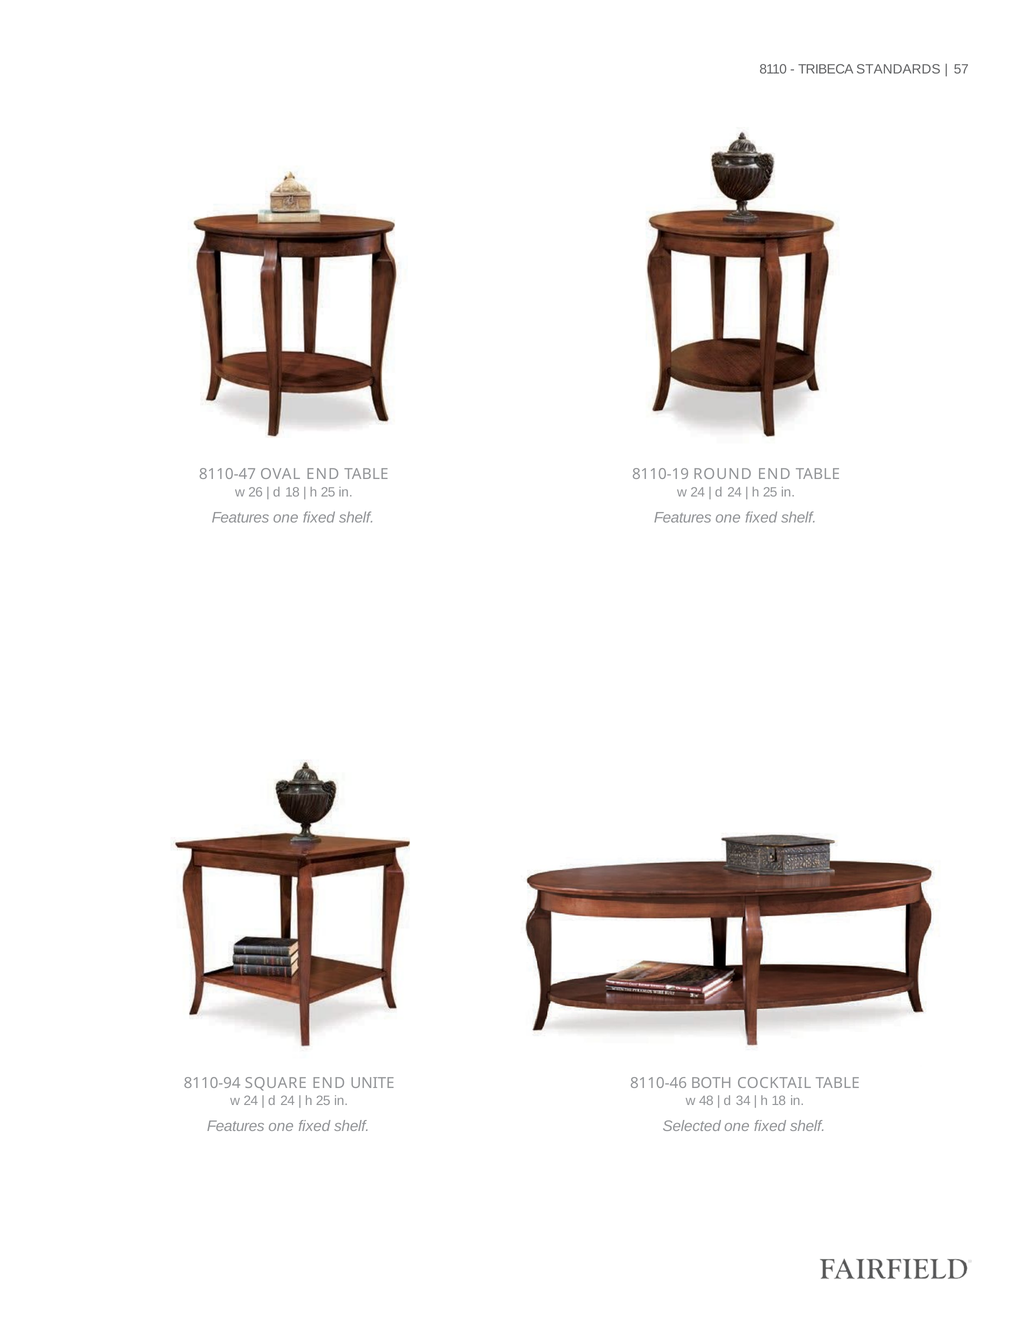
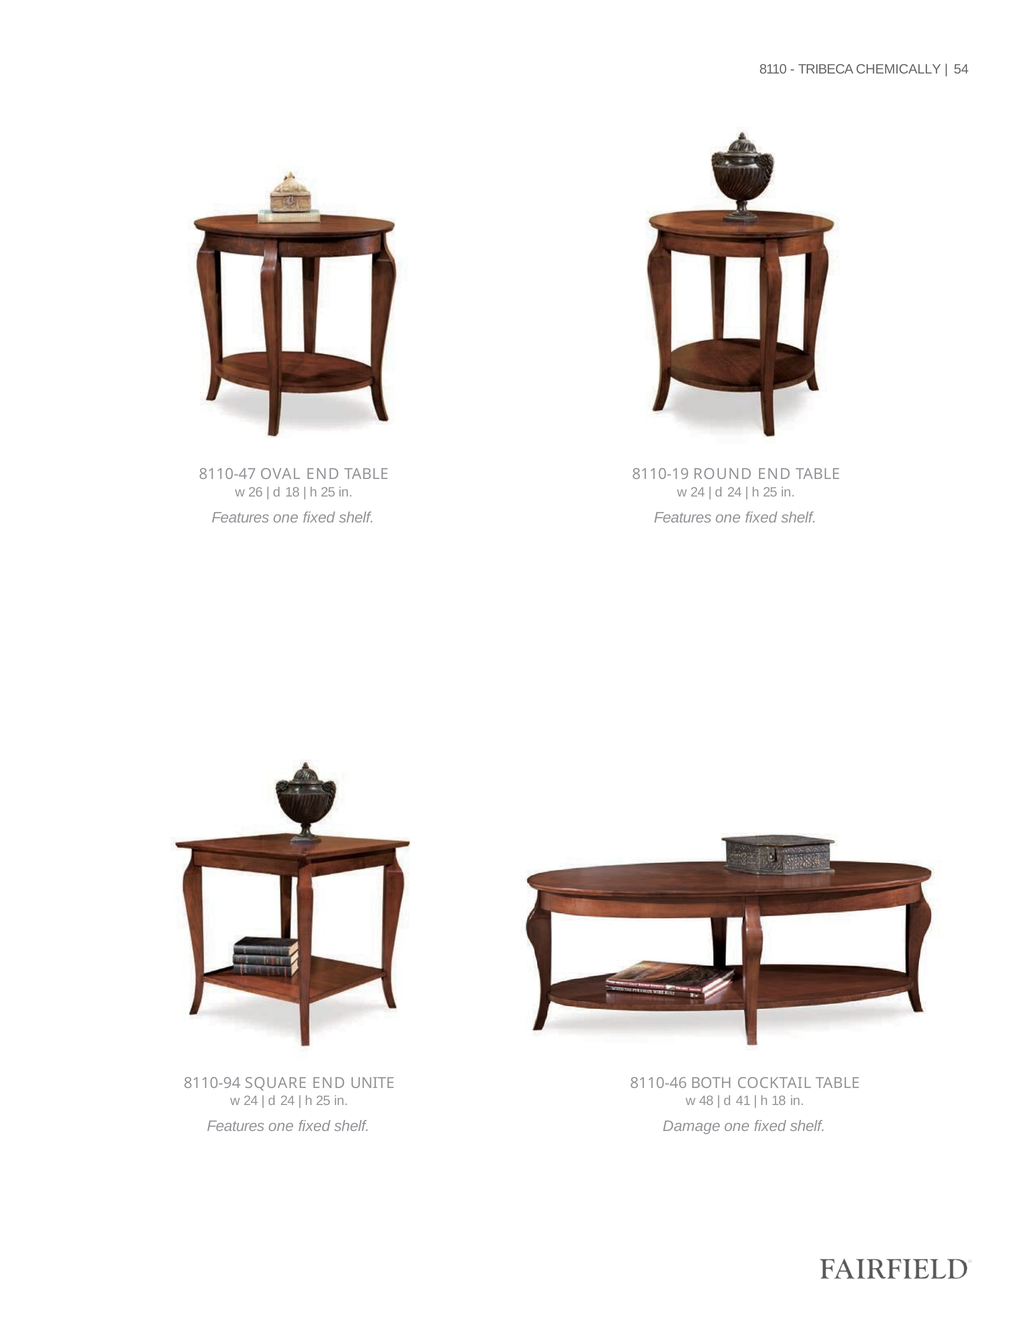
STANDARDS: STANDARDS -> CHEMICALLY (898, 69)
57: 57 -> 54 (961, 69)
34: 34 -> 41 (743, 1100)
Selected: Selected -> Damage (692, 1125)
